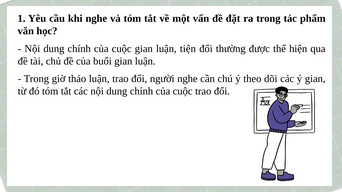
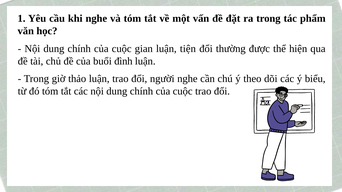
buổi gian: gian -> đình (123, 61)
ý gian: gian -> biểu (315, 79)
